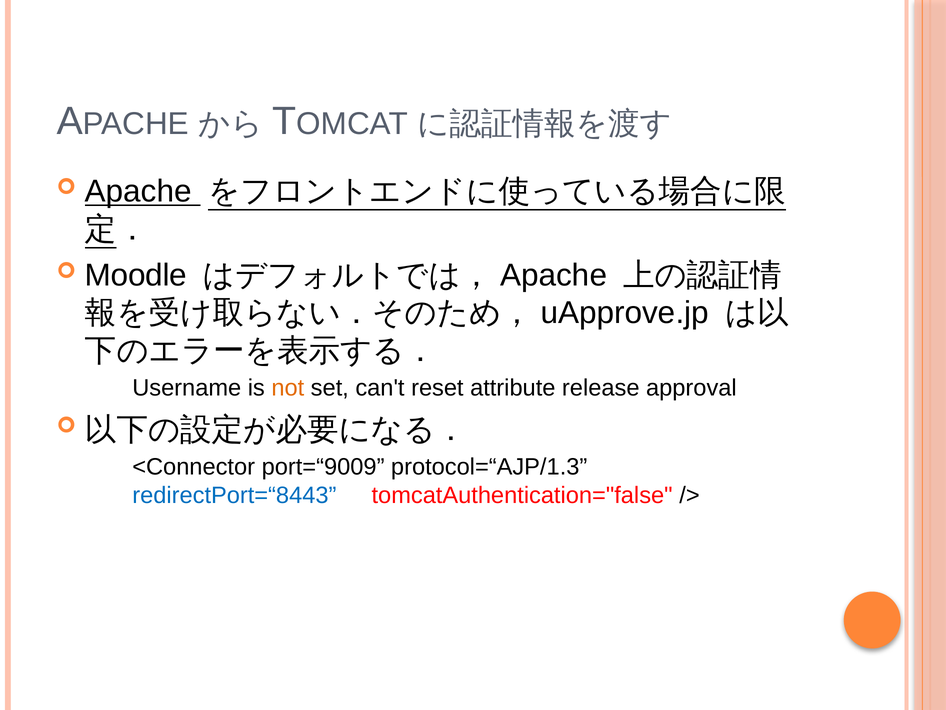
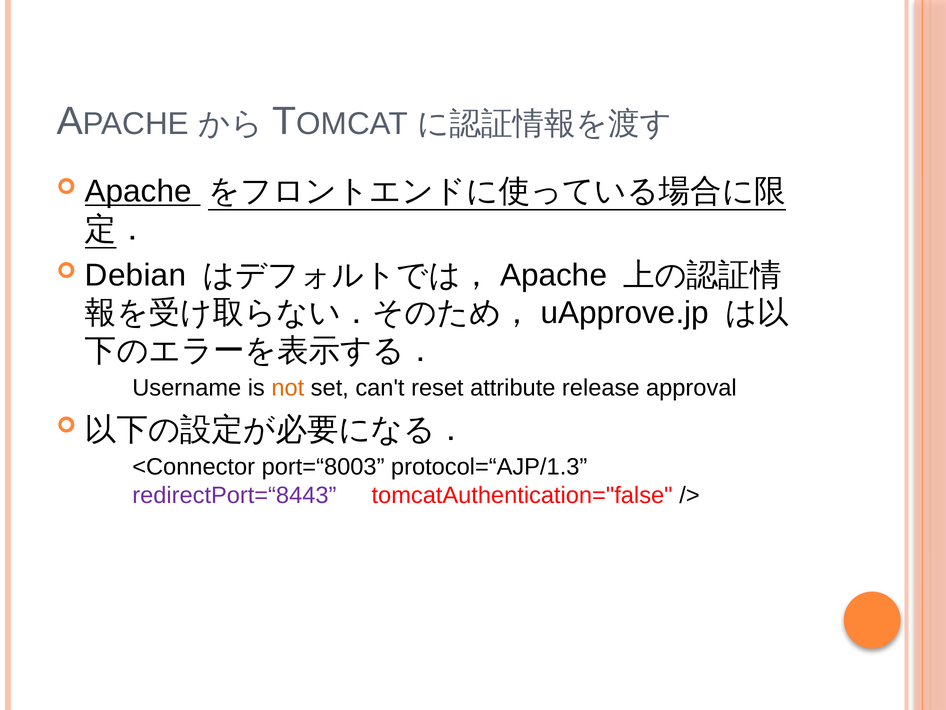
Moodle: Moodle -> Debian (136, 275)
port=“9009: port=“9009 -> port=“8003 (323, 467)
redirectPort=“8443 colour: blue -> purple (234, 495)
